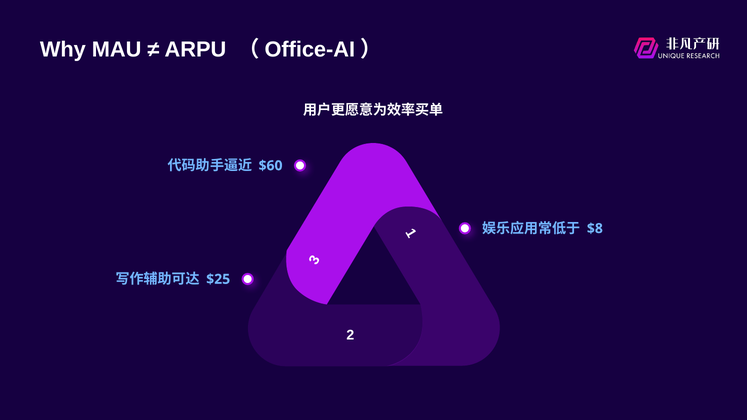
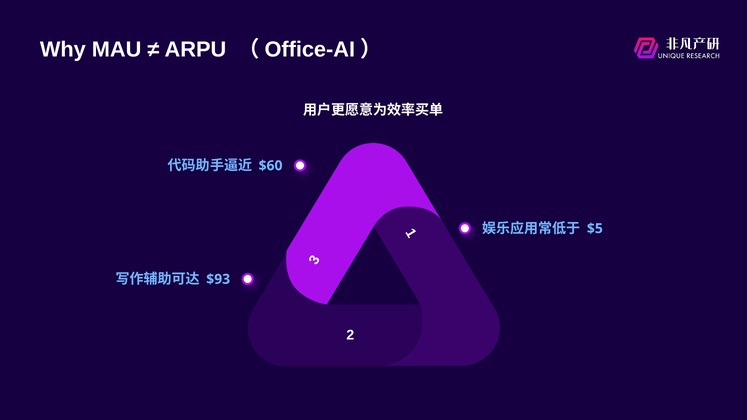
$8: $8 -> $5 (595, 229)
$25: $25 -> $93 (218, 279)
